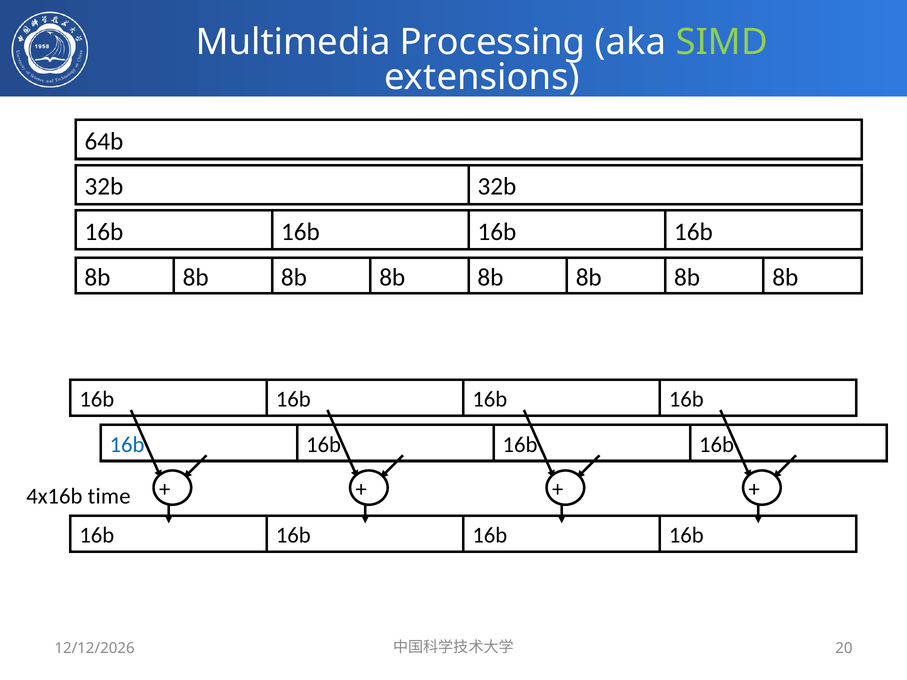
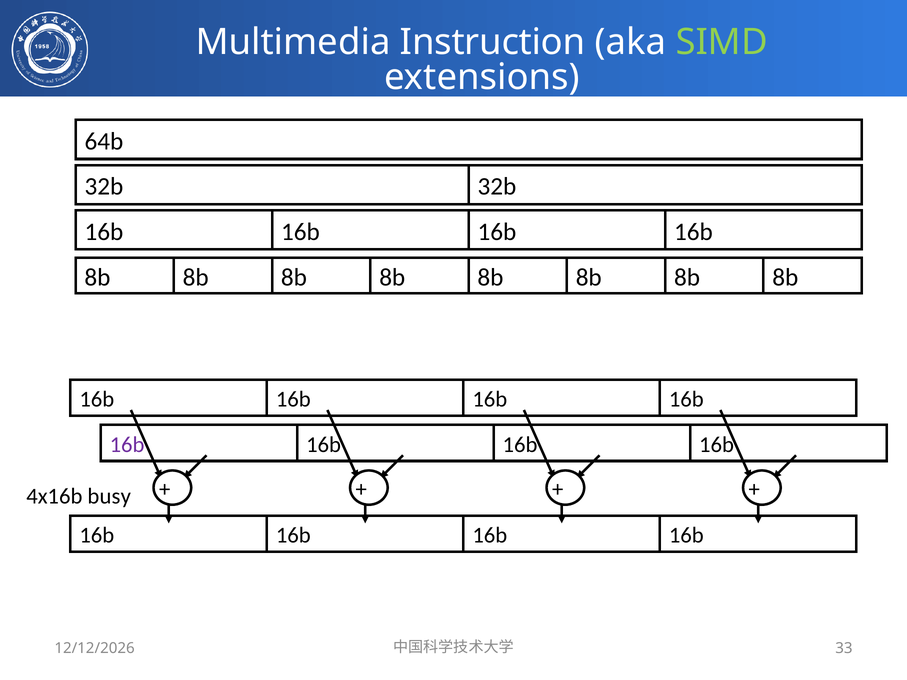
Processing: Processing -> Instruction (493, 42)
16b colour: blue -> purple (127, 445)
time: time -> busy (109, 496)
20: 20 -> 33 (844, 648)
